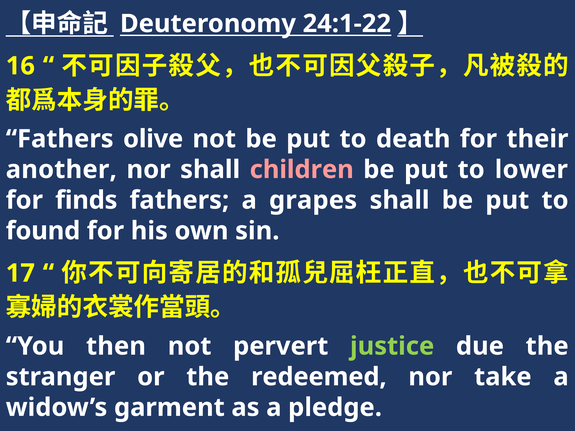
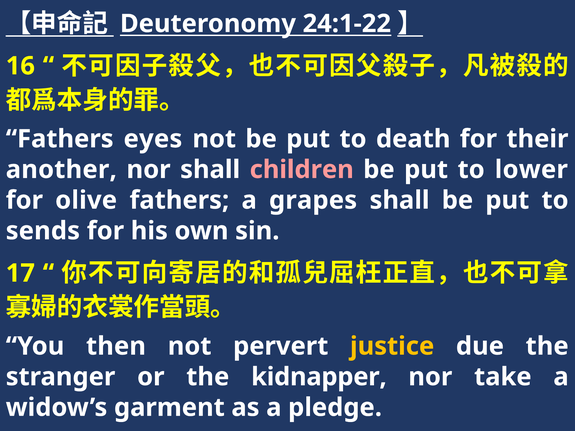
olive: olive -> eyes (153, 139)
finds: finds -> olive (86, 200)
found: found -> sends (43, 231)
justice colour: light green -> yellow (392, 346)
redeemed: redeemed -> kidnapper (319, 377)
